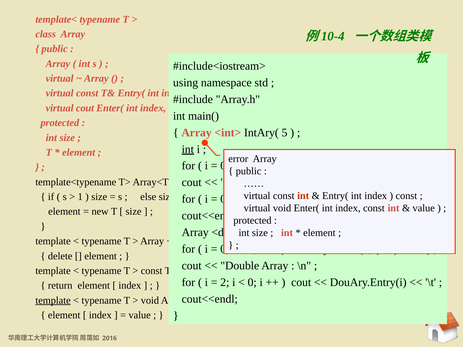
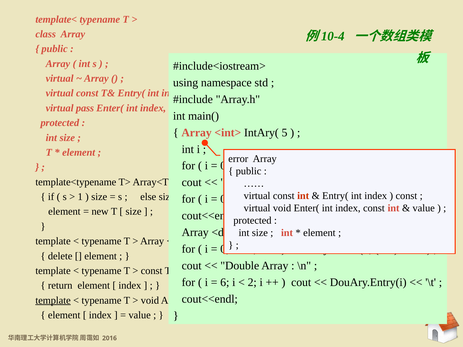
virtual cout: cout -> pass (85, 108)
int underline: present -> none (188, 149)
2: 2 -> 6 (225, 283)
0: 0 -> 2 (252, 283)
